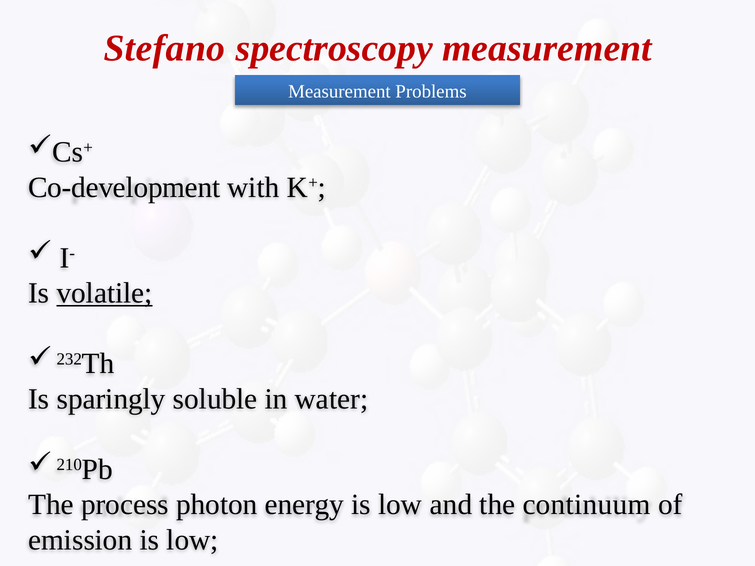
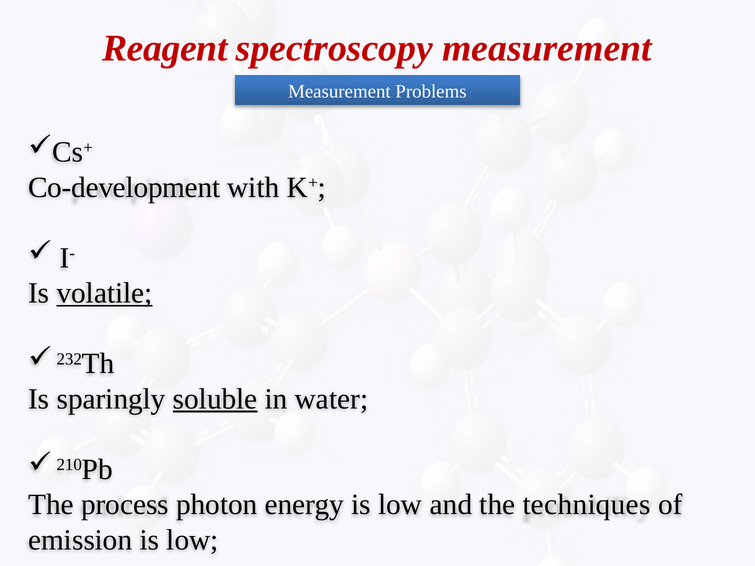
Stefano: Stefano -> Reagent (165, 48)
soluble underline: none -> present (215, 399)
continuum: continuum -> techniques (587, 505)
